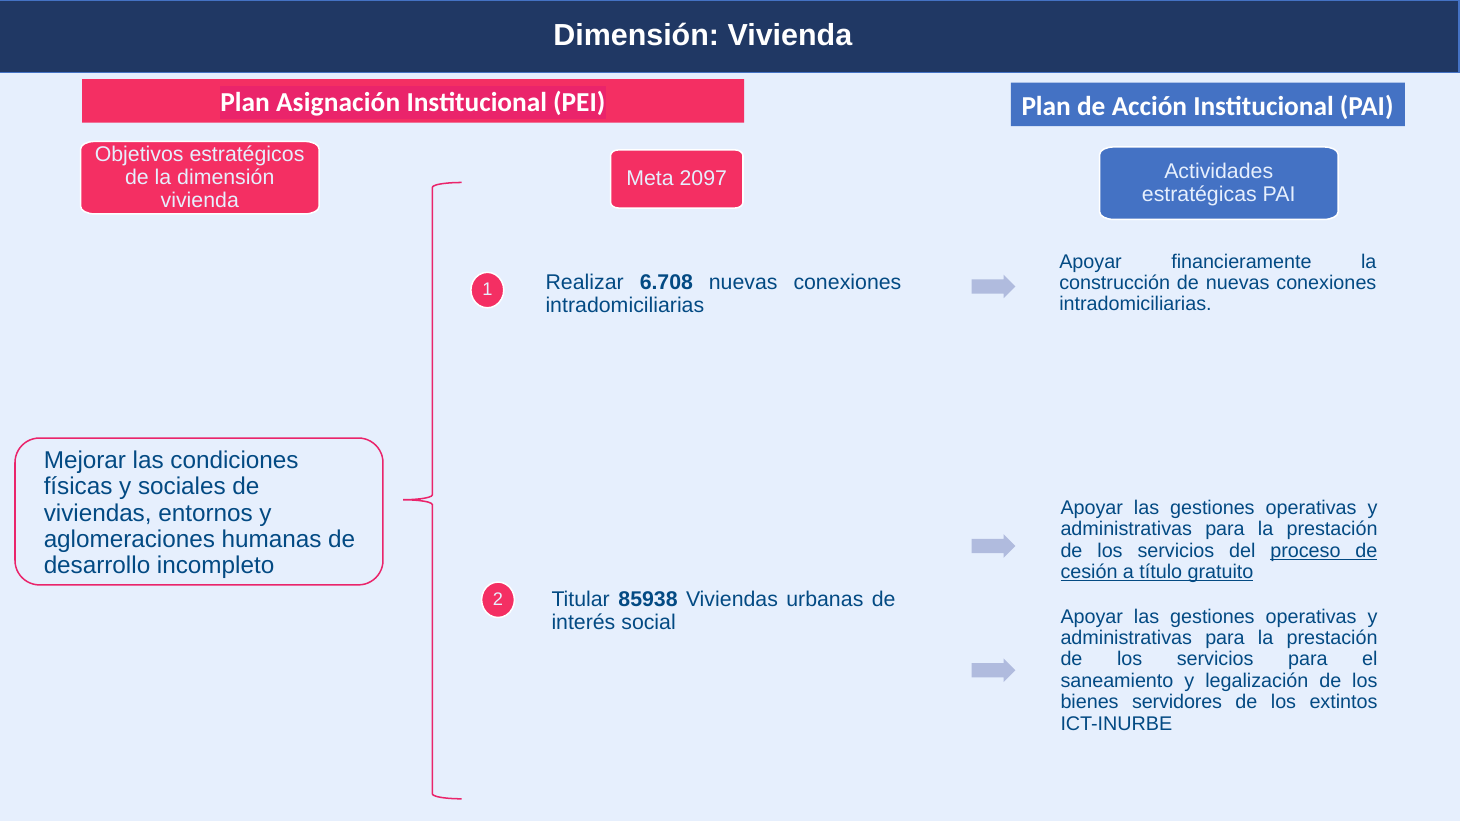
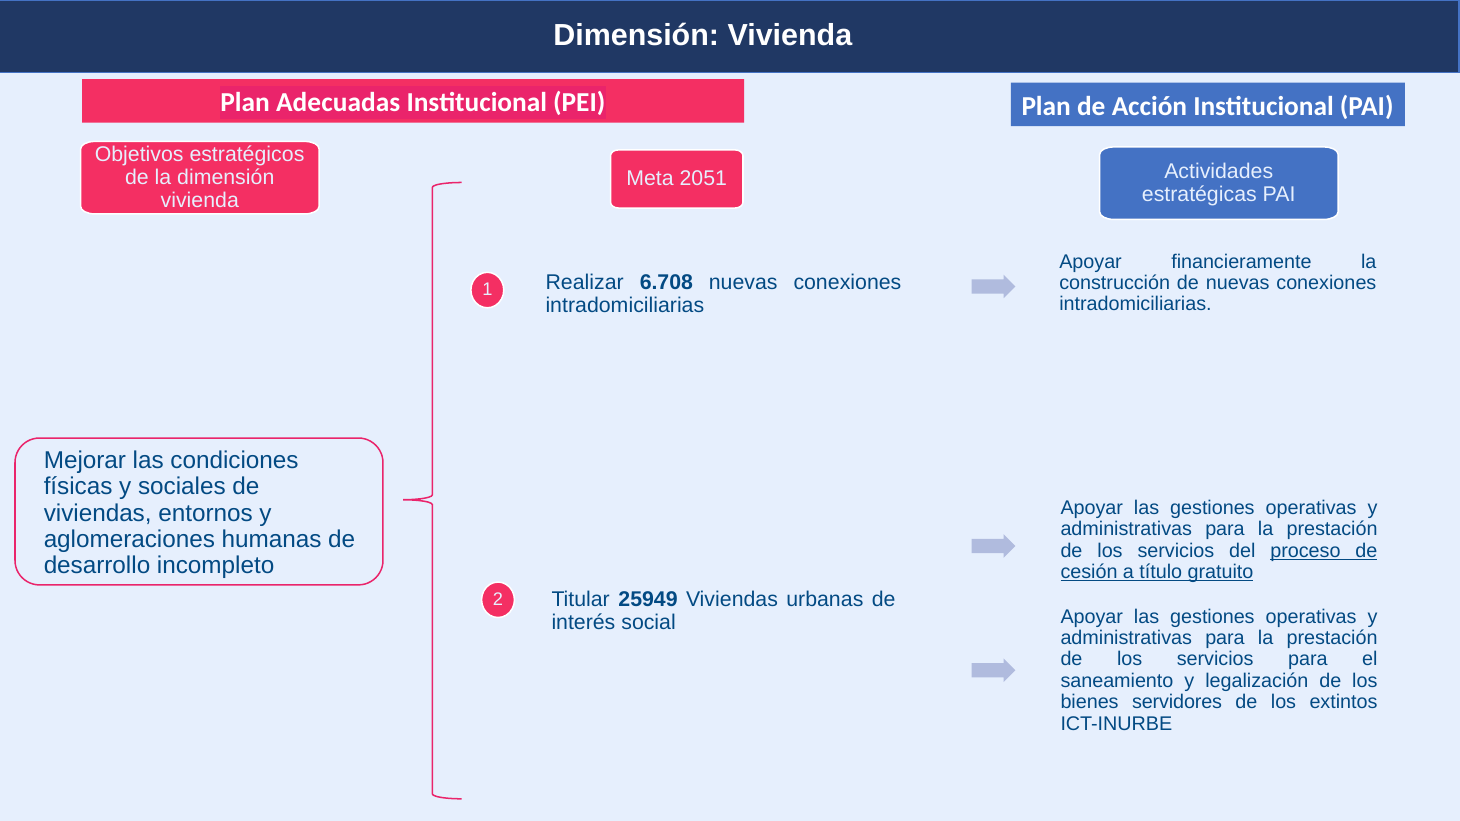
Asignación: Asignación -> Adecuadas (338, 103)
2097: 2097 -> 2051 (703, 179)
85938: 85938 -> 25949 (648, 600)
